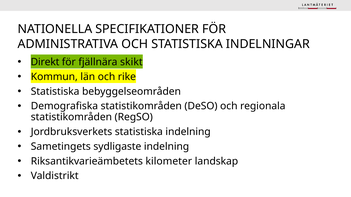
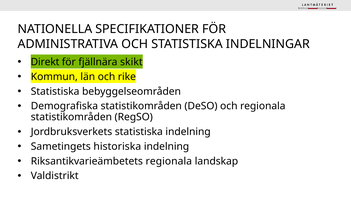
sydligaste: sydligaste -> historiska (117, 147)
Riksantikvarieämbetets kilometer: kilometer -> regionala (169, 162)
